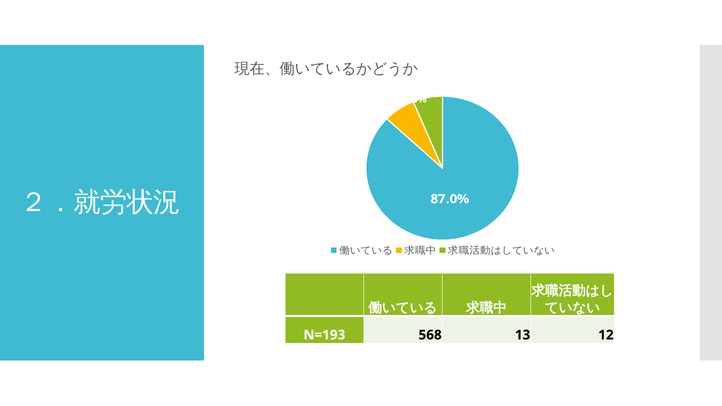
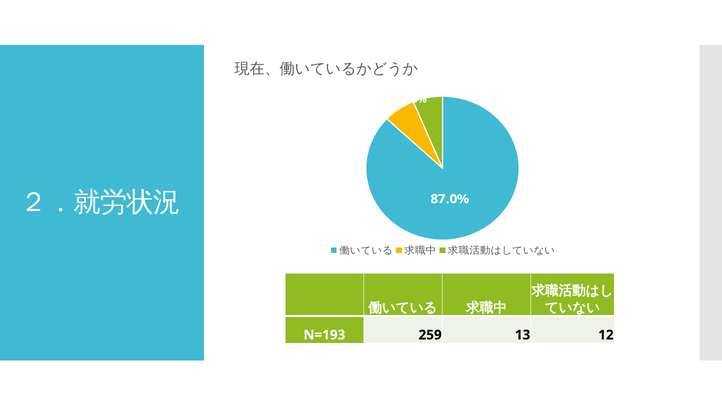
568: 568 -> 259 (430, 335)
